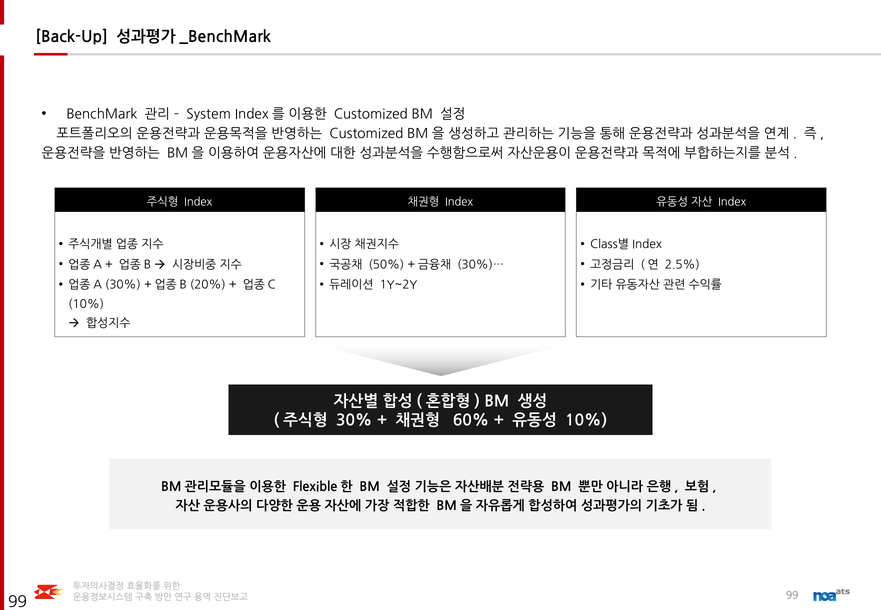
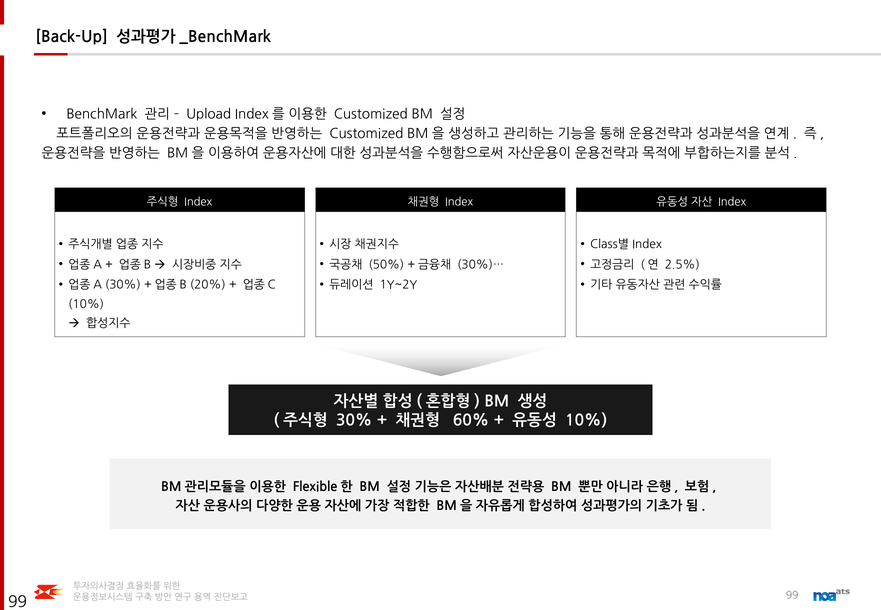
System: System -> Upload (209, 114)
